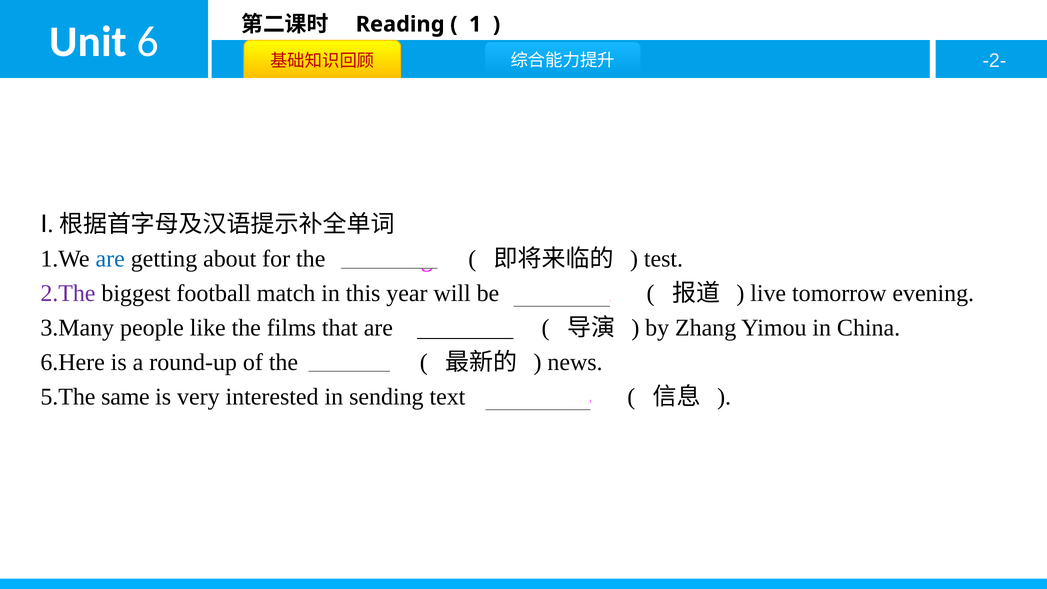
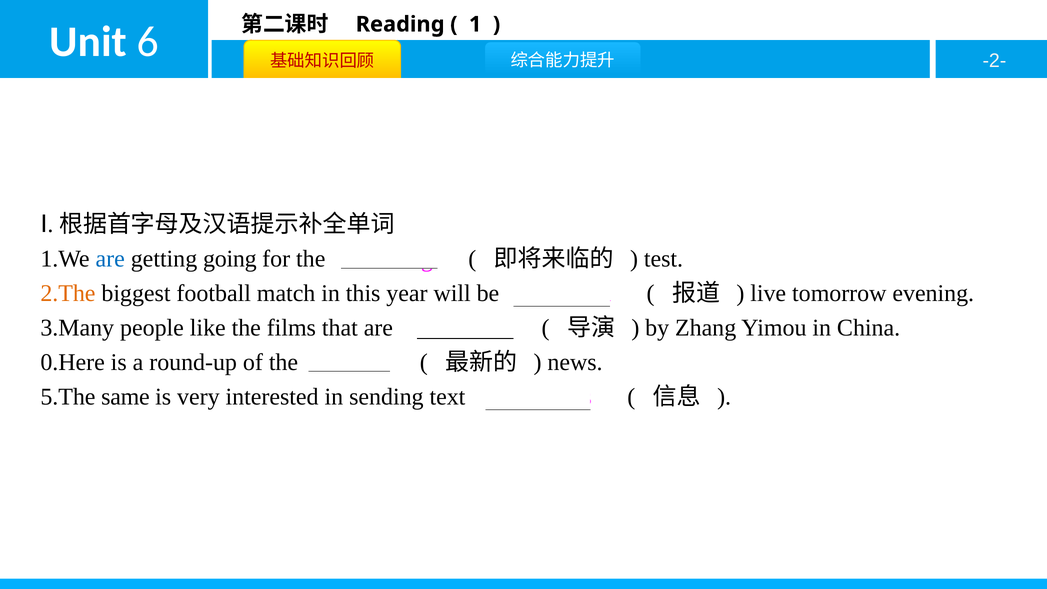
about: about -> going (230, 259)
2.The colour: purple -> orange (68, 293)
6.Here: 6.Here -> 0.Here (73, 362)
